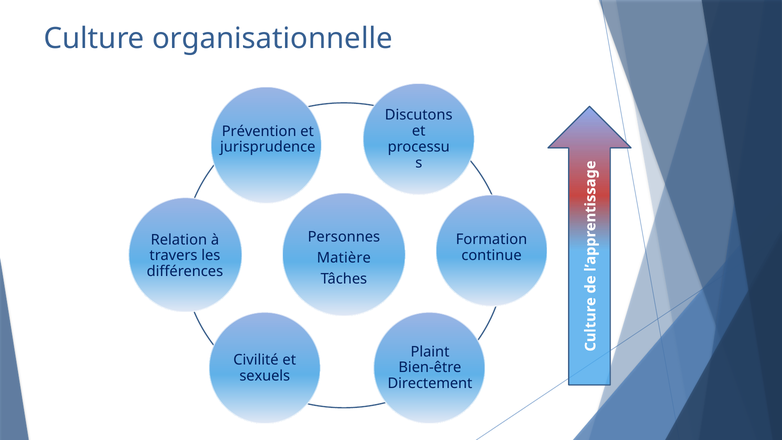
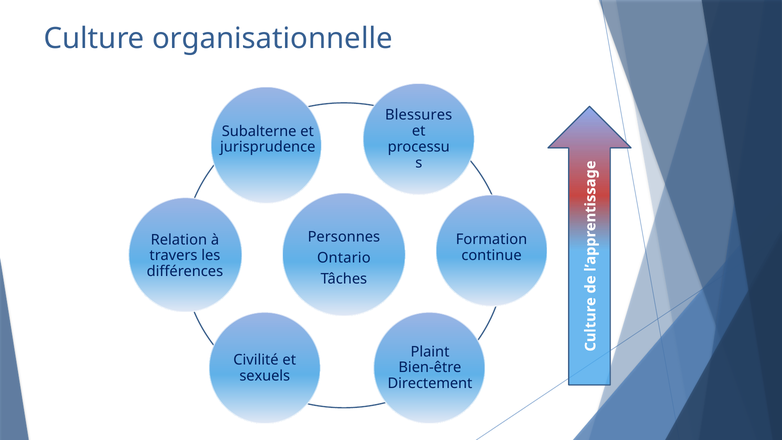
Discutons: Discutons -> Blessures (419, 115)
Prévention: Prévention -> Subalterne (259, 131)
Matière: Matière -> Ontario (344, 258)
